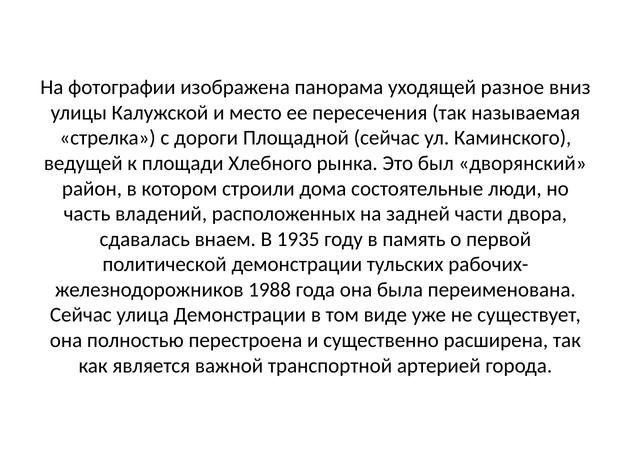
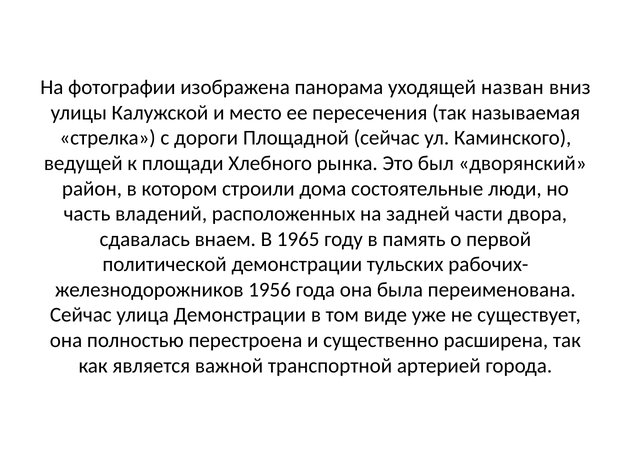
разное: разное -> назван (512, 87)
1935: 1935 -> 1965 (298, 239)
1988: 1988 -> 1956 (270, 289)
